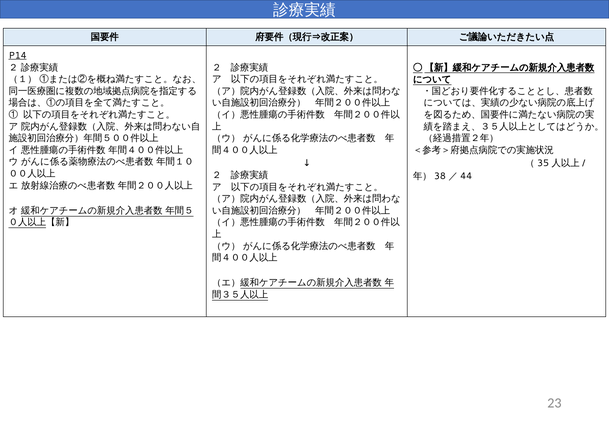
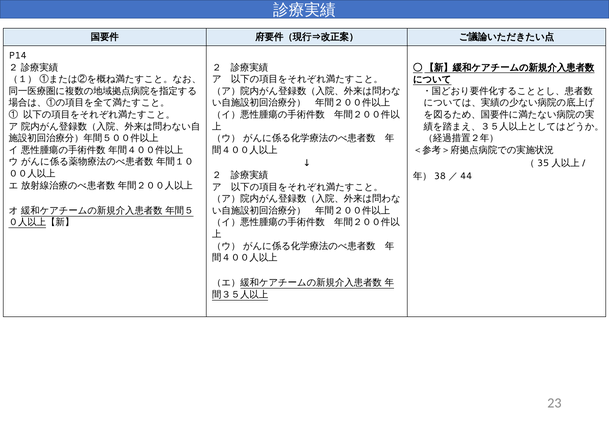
P14 underline: present -> none (18, 55)
